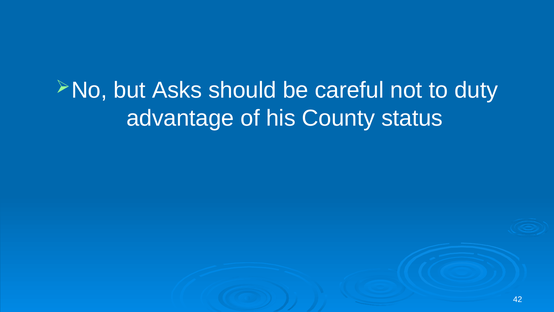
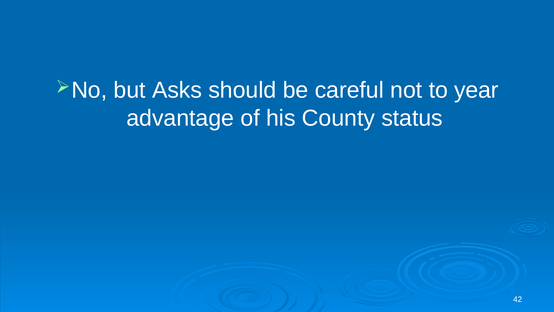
duty: duty -> year (476, 90)
